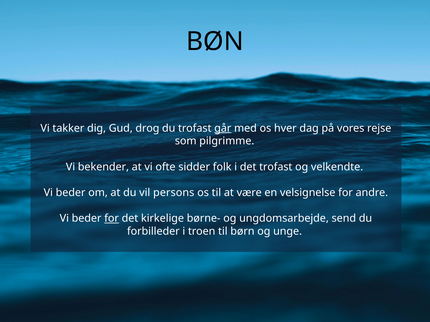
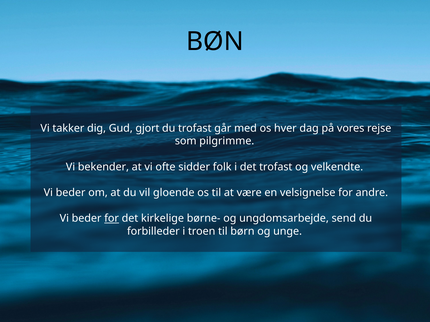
drog: drog -> gjort (147, 128)
går underline: present -> none (223, 128)
persons: persons -> gloende (174, 193)
